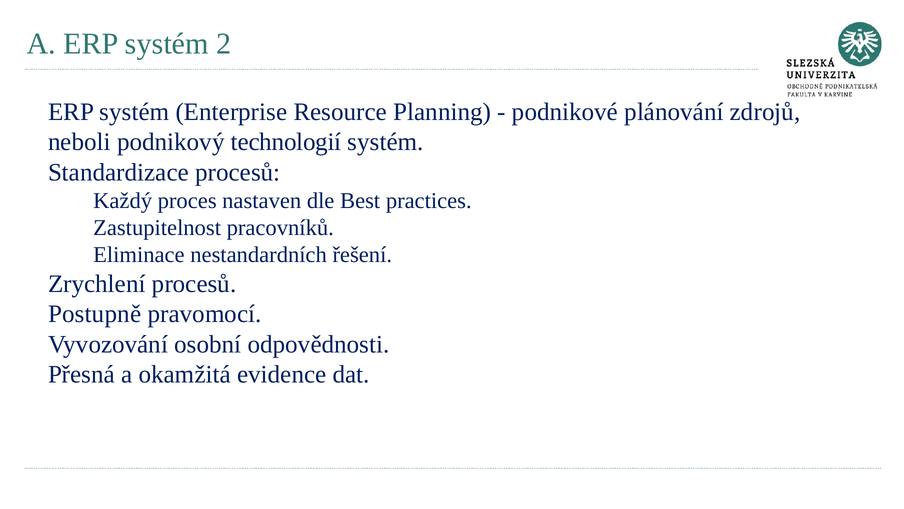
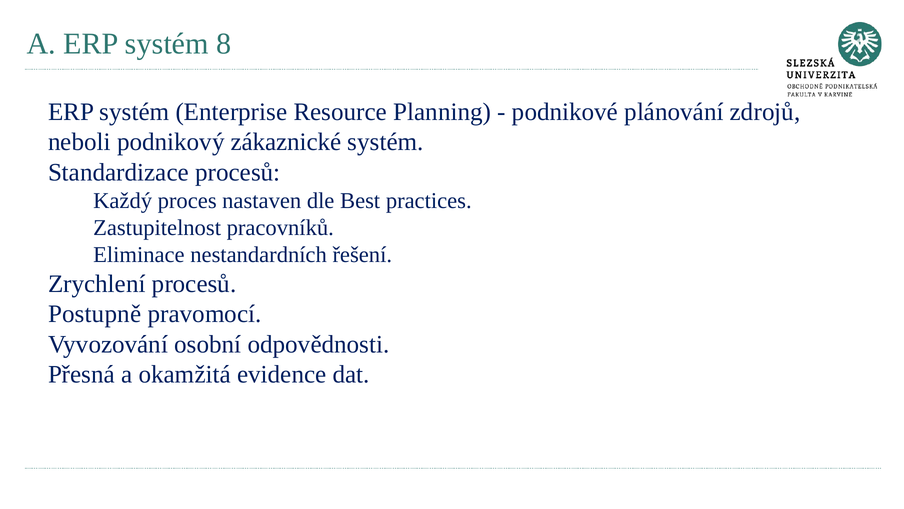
2: 2 -> 8 (224, 44)
technologií: technologií -> zákaznické (286, 142)
